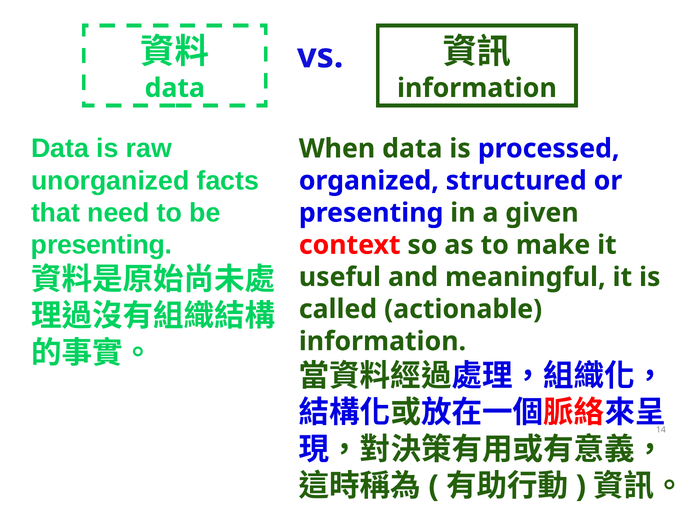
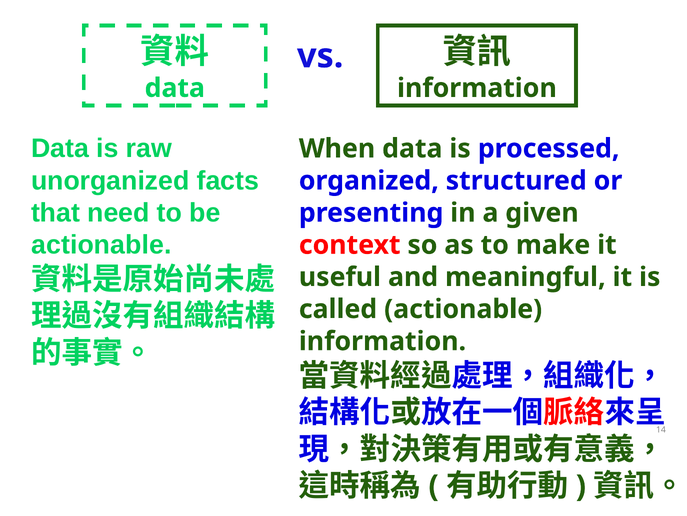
presenting: presenting -> actionable (101, 245)
